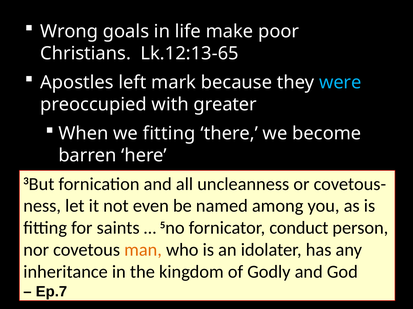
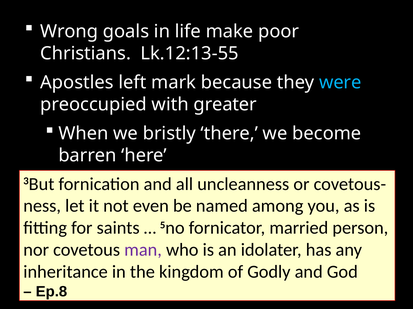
Lk.12:13-65: Lk.12:13-65 -> Lk.12:13-55 (190, 54)
we fitting: fitting -> bristly (169, 134)
conduct: conduct -> married (299, 228)
man colour: orange -> purple (143, 251)
Ep.7: Ep.7 -> Ep.8 (51, 292)
